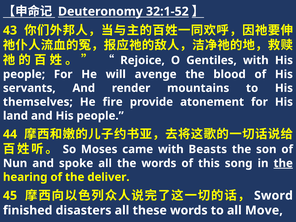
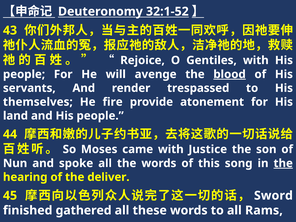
blood underline: none -> present (230, 74)
mountains: mountains -> trespassed (198, 88)
Beasts: Beasts -> Justice (208, 149)
disasters: disasters -> gathered (84, 210)
Move: Move -> Rams (264, 210)
